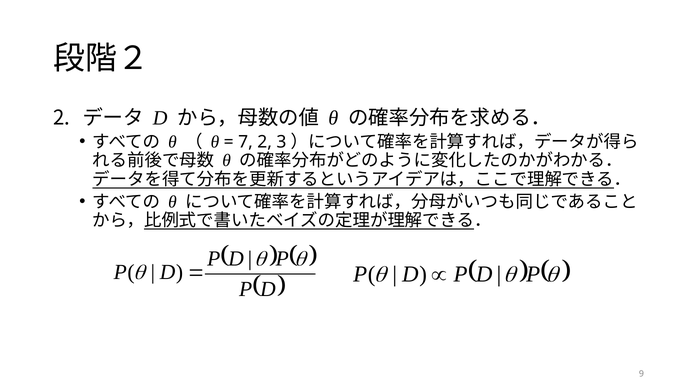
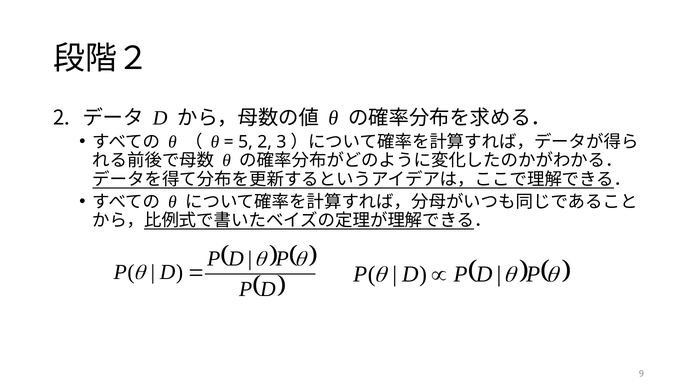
7: 7 -> 5 (246, 142)
